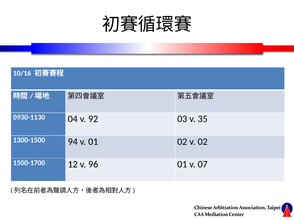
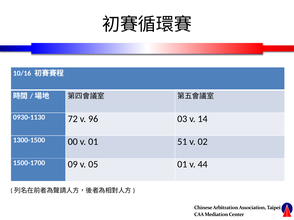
04: 04 -> 72 (73, 119)
92: 92 -> 96 (93, 119)
35: 35 -> 14 (203, 119)
94: 94 -> 00 (73, 142)
01 02: 02 -> 51 (182, 142)
12: 12 -> 09 (73, 165)
96: 96 -> 05 (93, 165)
07: 07 -> 44 (203, 165)
